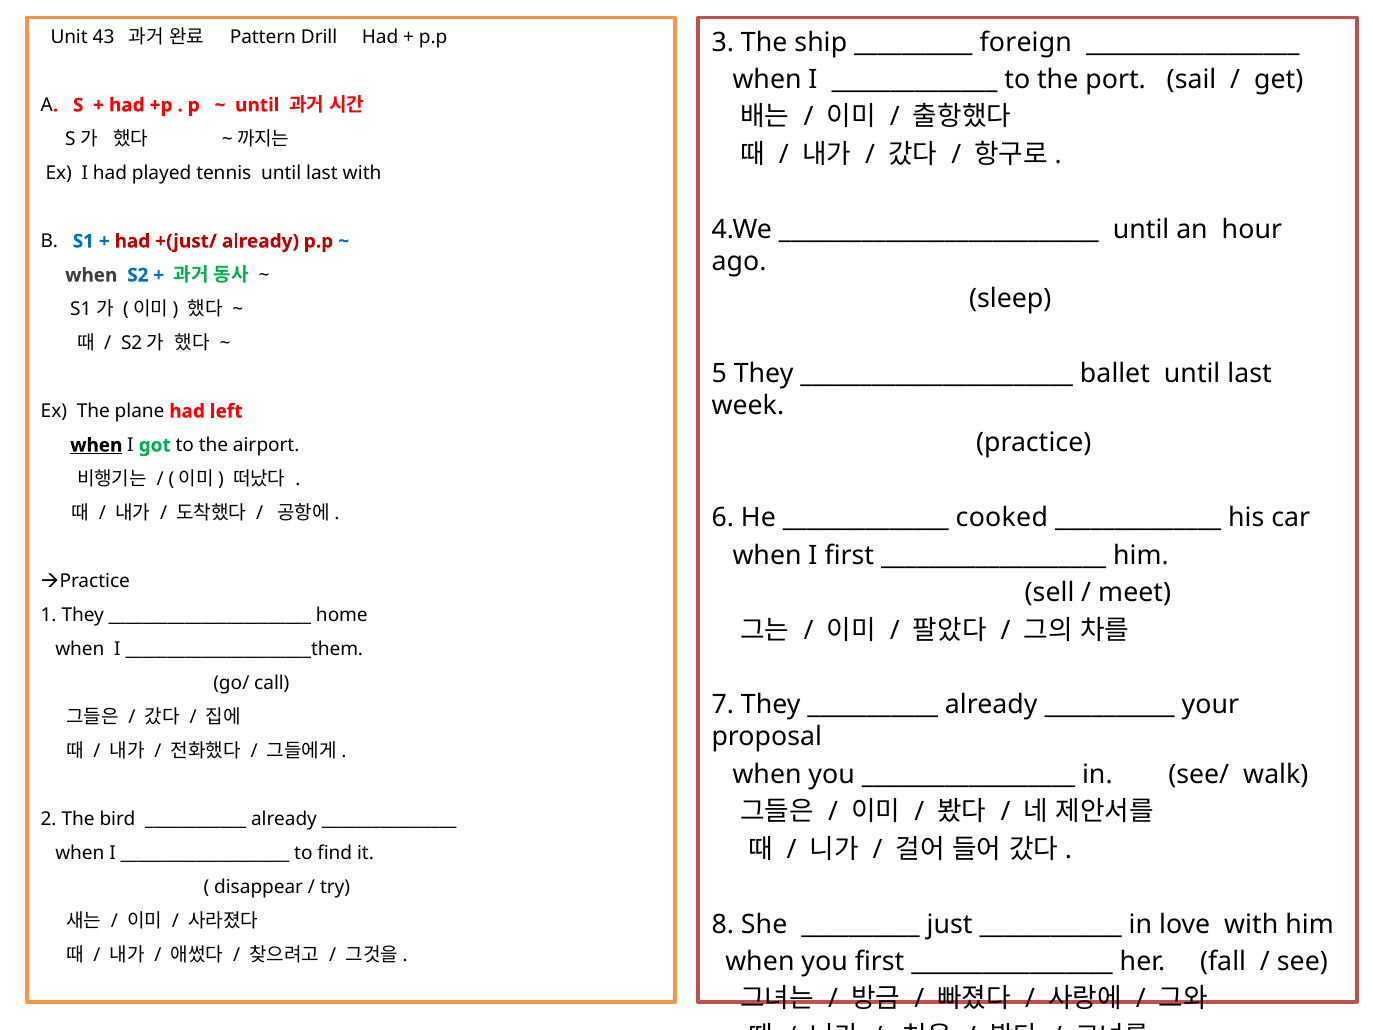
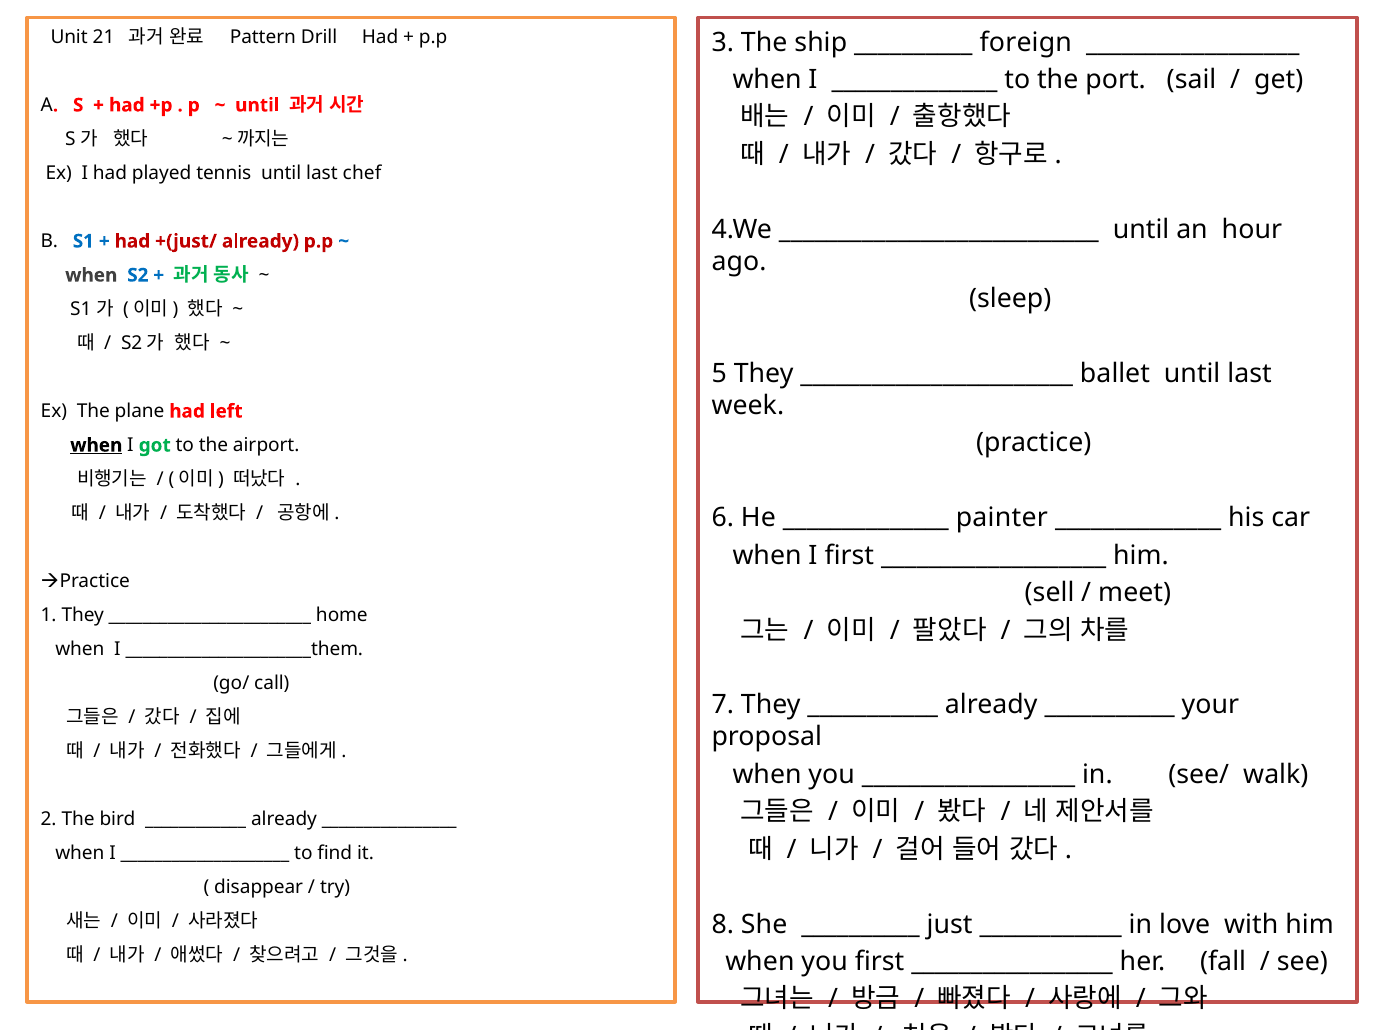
43: 43 -> 21 (104, 37)
last with: with -> chef (362, 173)
cooked: cooked -> painter (1002, 518)
